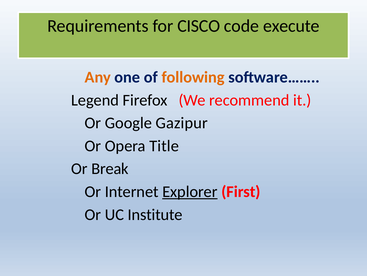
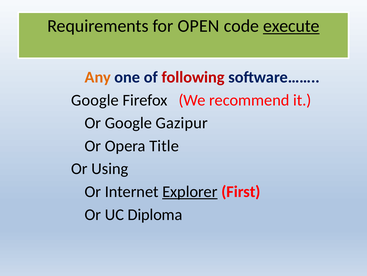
CISCO: CISCO -> OPEN (199, 26)
execute underline: none -> present (291, 26)
following colour: orange -> red (193, 77)
Legend: Legend -> Google (95, 100)
Break: Break -> Using (110, 168)
Institute: Institute -> Diploma (155, 214)
